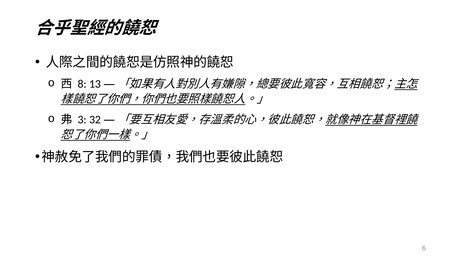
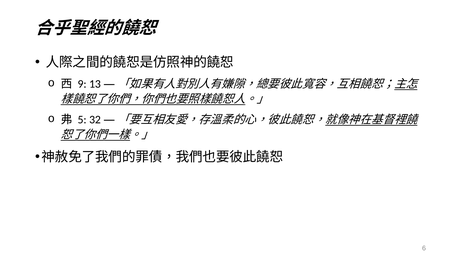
8: 8 -> 9 (82, 84)
3: 3 -> 5 (82, 120)
